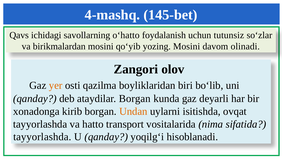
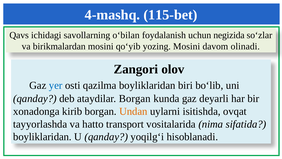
145-bet: 145-bet -> 115-bet (170, 15)
o‘hatto: o‘hatto -> o‘bilan (126, 35)
tutunsiz: tutunsiz -> negizida (229, 35)
yer colour: orange -> blue (56, 85)
tayyorlashda: tayyorlashda -> boyliklaridan (42, 137)
